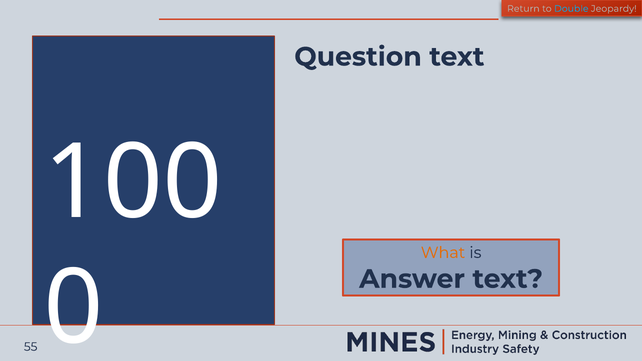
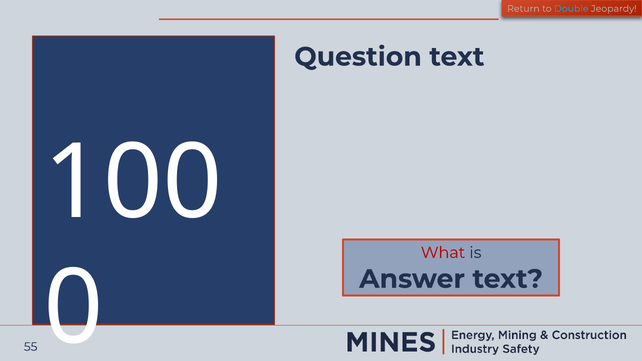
What colour: orange -> red (443, 253)
